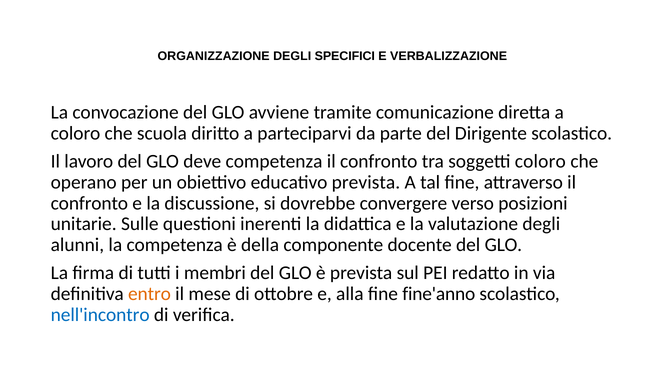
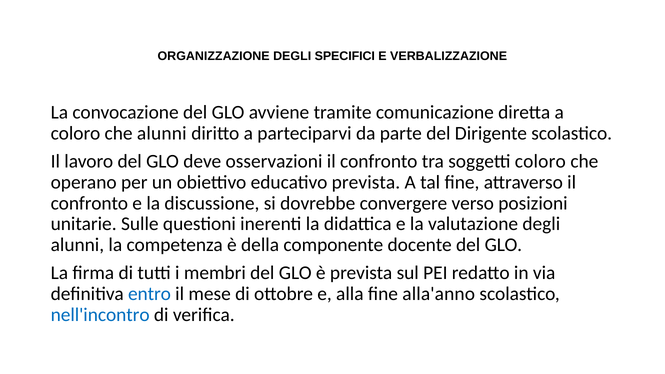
che scuola: scuola -> alunni (162, 133)
deve competenza: competenza -> osservazioni (274, 161)
entro colour: orange -> blue (149, 294)
fine'anno: fine'anno -> alla'anno (439, 294)
